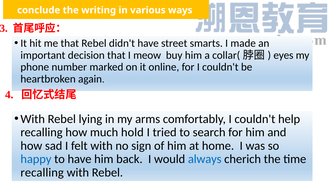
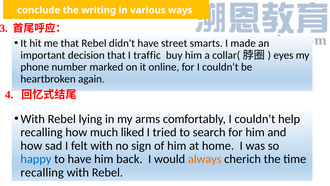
meow: meow -> traffic (147, 55)
hold: hold -> liked (132, 132)
always colour: blue -> orange (205, 159)
